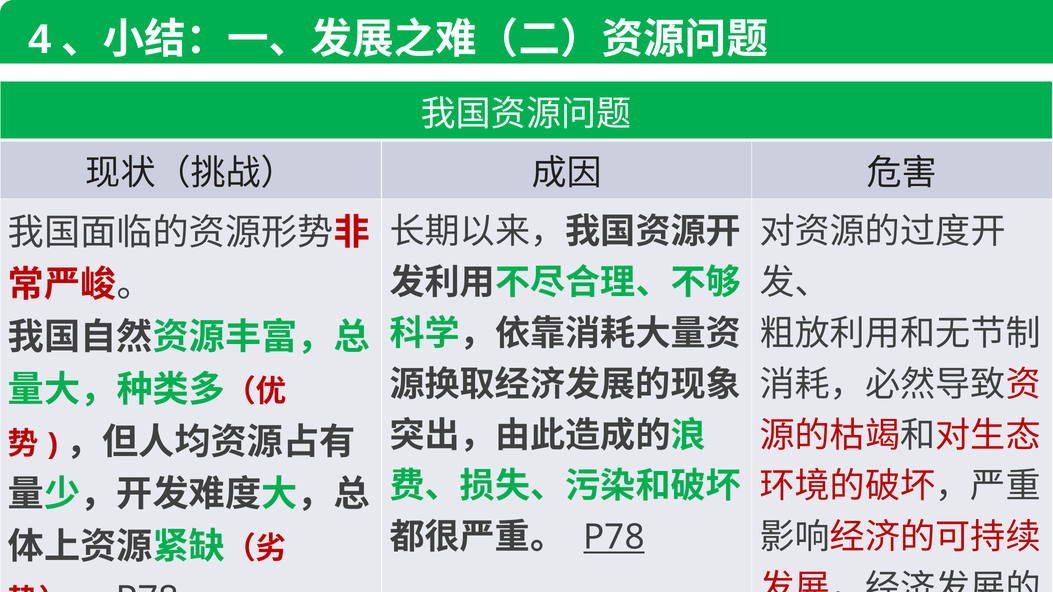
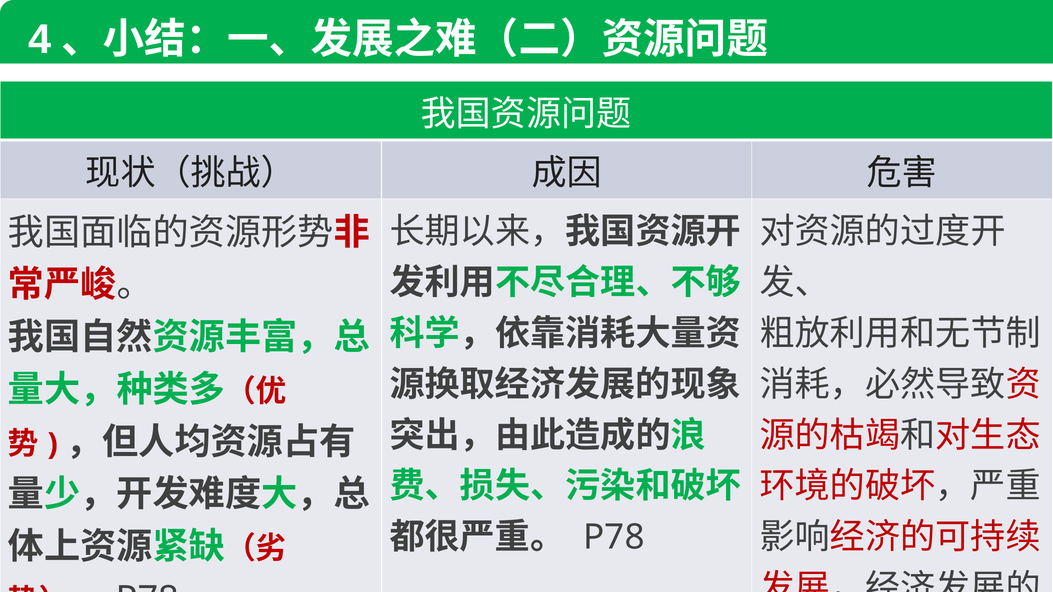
P78 underline: present -> none (614, 538)
